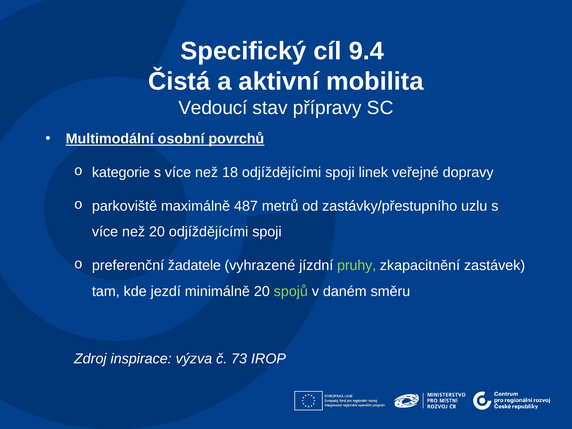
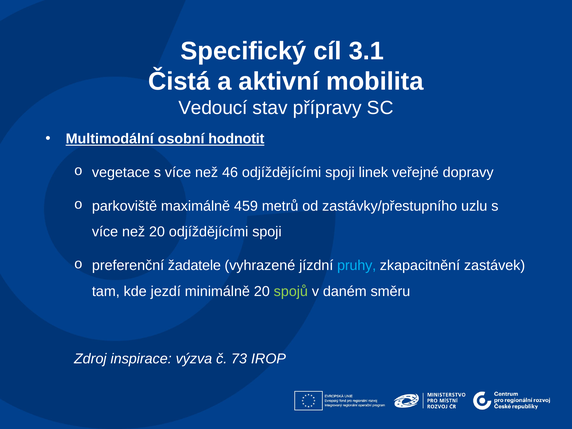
9.4: 9.4 -> 3.1 (366, 51)
povrchů: povrchů -> hodnotit (236, 139)
kategorie: kategorie -> vegetace (121, 172)
18: 18 -> 46 (230, 172)
487: 487 -> 459 (246, 206)
pruhy colour: light green -> light blue (357, 266)
